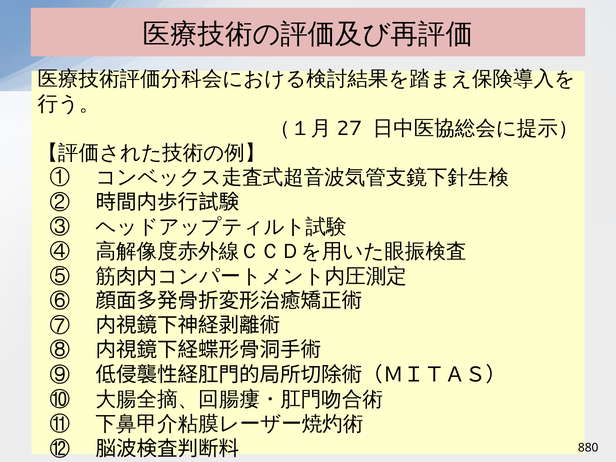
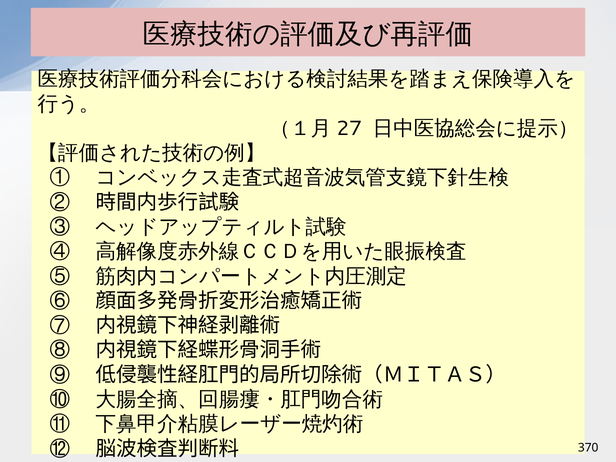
880: 880 -> 370 (588, 448)
